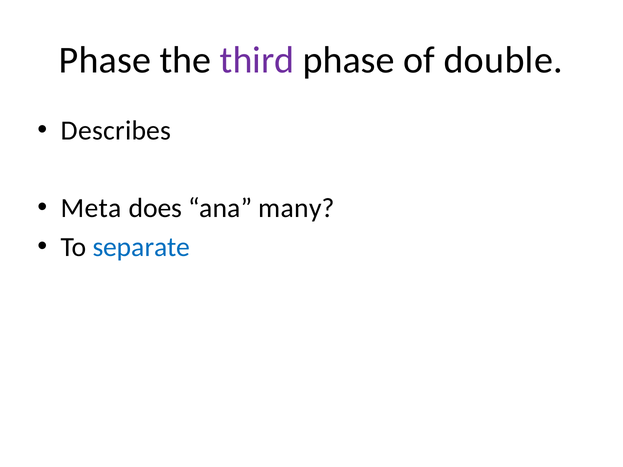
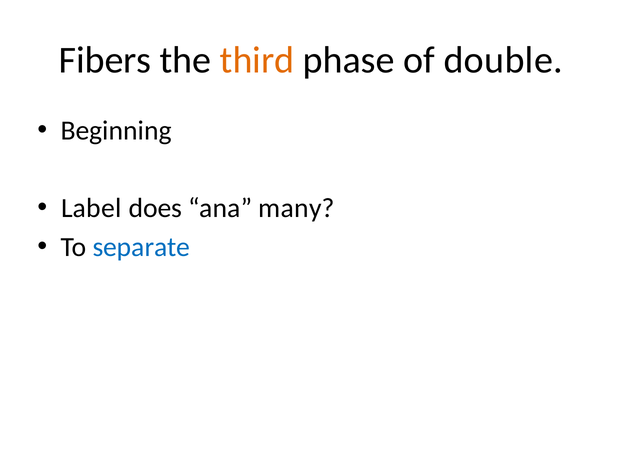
Phase: Phase -> Fibers (105, 60)
third colour: purple -> orange (257, 60)
Describes: Describes -> Beginning (116, 131)
Meta: Meta -> Label (91, 208)
